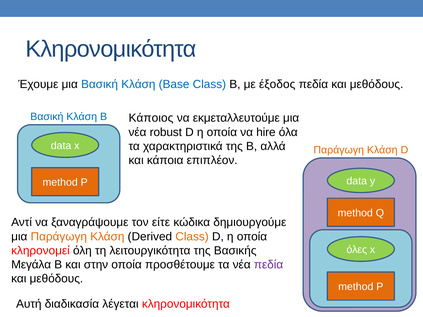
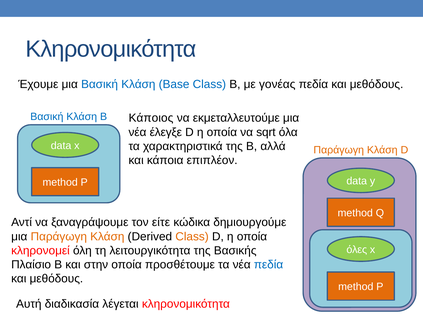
έξοδος: έξοδος -> γονέας (277, 85)
robust: robust -> έλεγξε (166, 132)
hire: hire -> sqrt (266, 132)
Μεγάλα: Μεγάλα -> Πλαίσιο (31, 265)
πεδία colour: purple -> blue (269, 265)
